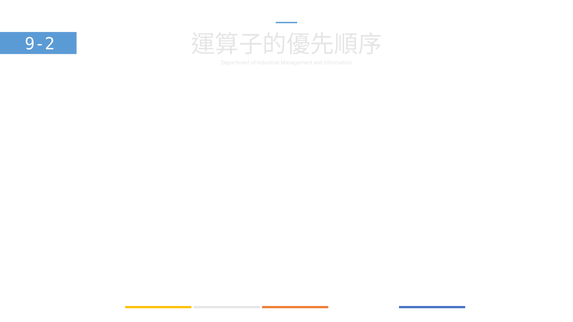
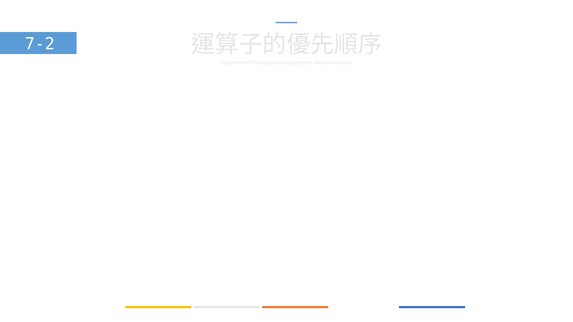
9-2: 9-2 -> 7-2 (40, 44)
